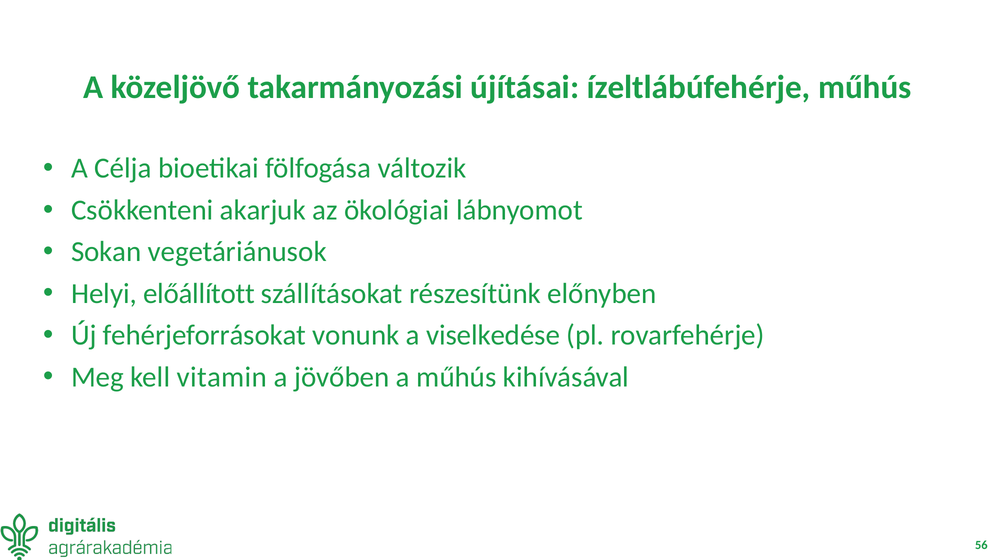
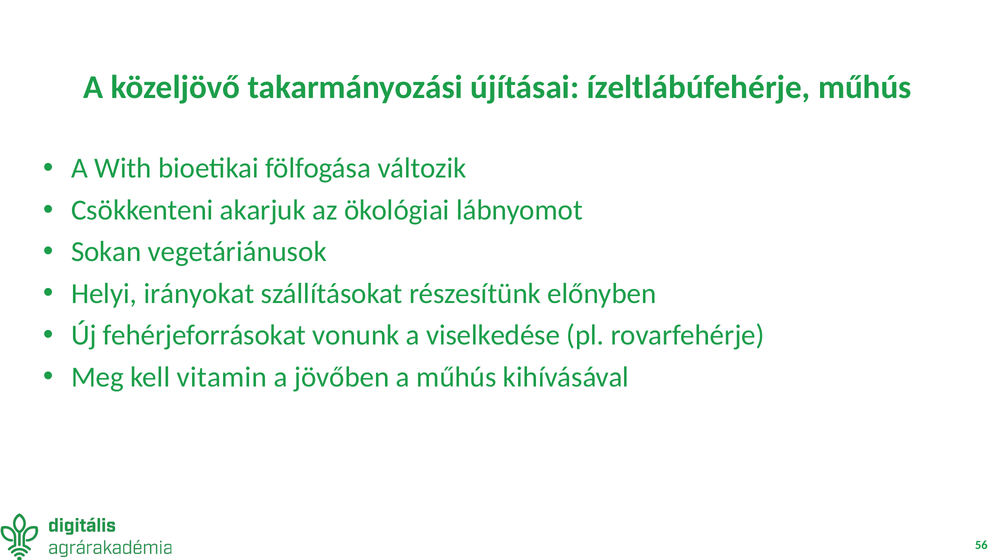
Célja: Célja -> With (123, 168)
előállított: előállított -> irányokat (199, 293)
